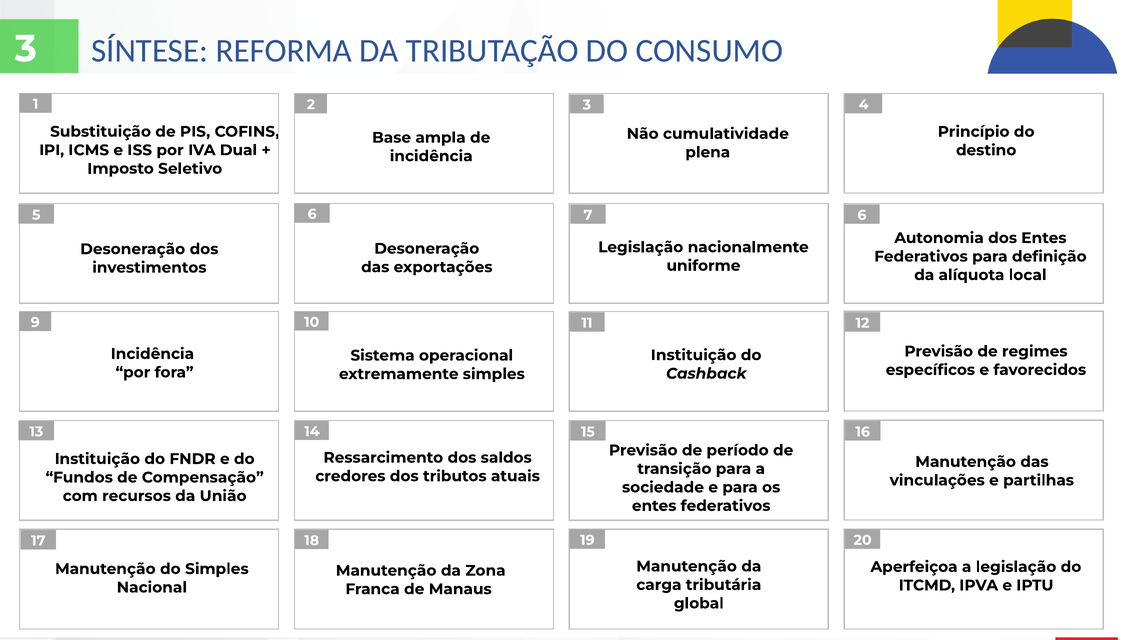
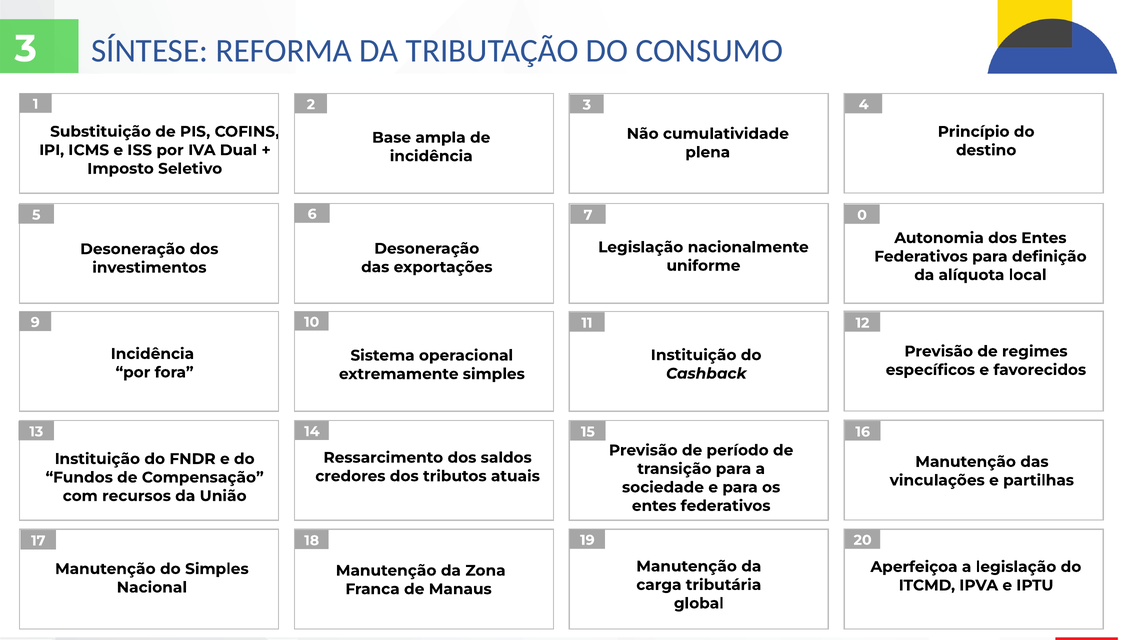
7 6: 6 -> 0 (862, 215)
